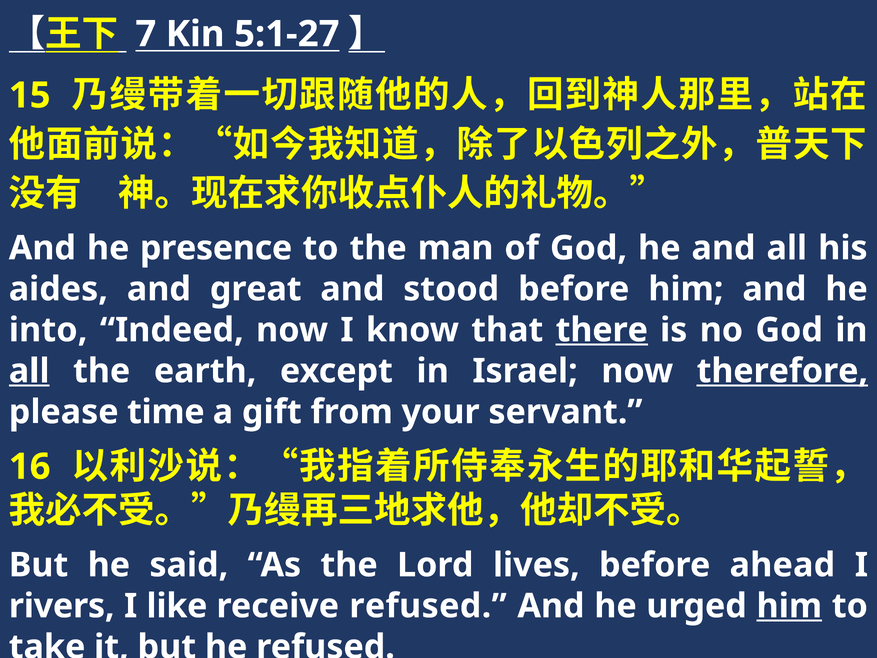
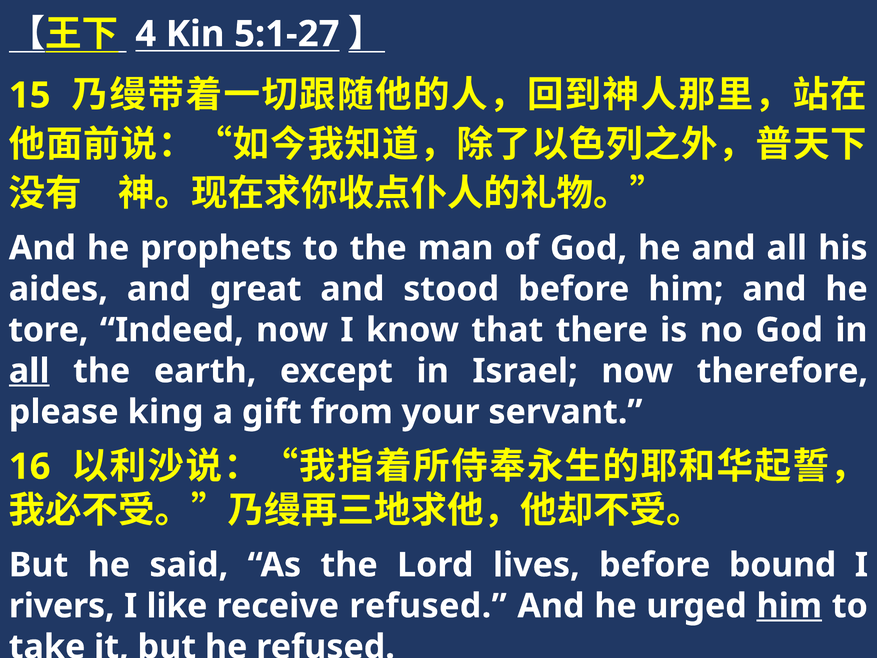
7: 7 -> 4 (146, 34)
presence: presence -> prophets (216, 248)
into: into -> tore (48, 330)
there underline: present -> none (602, 330)
therefore underline: present -> none (782, 371)
time: time -> king (166, 412)
ahead: ahead -> bound (783, 565)
